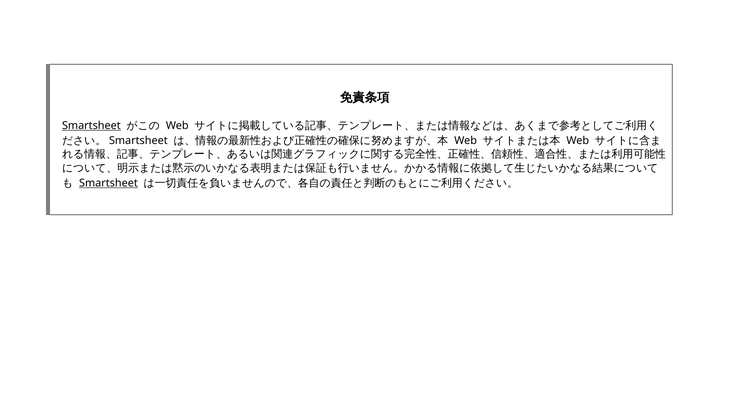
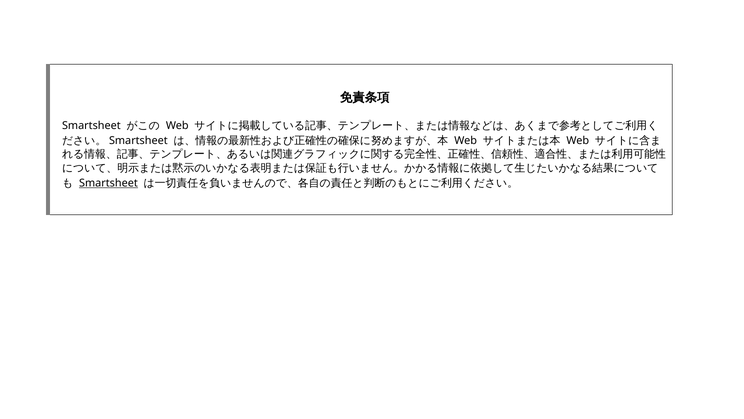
Smartsheet underline: present -> none (91, 125)
